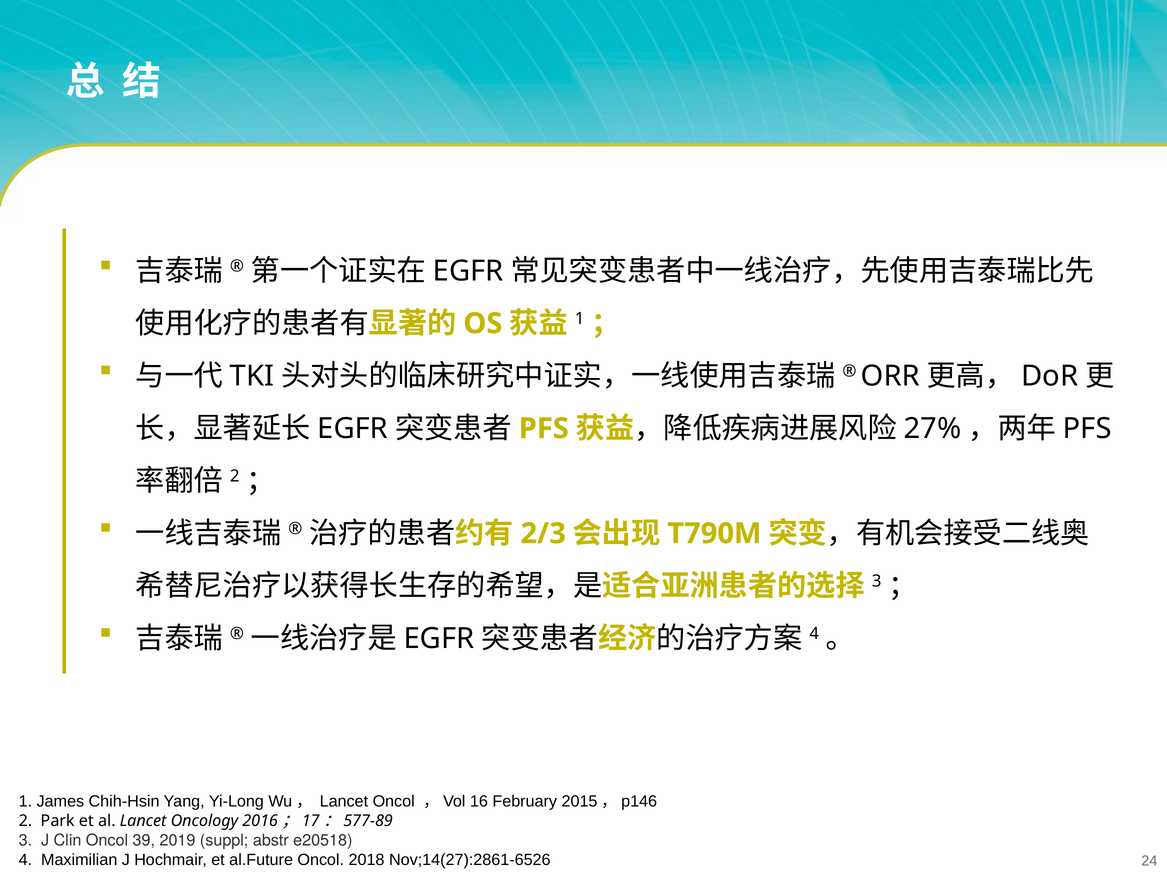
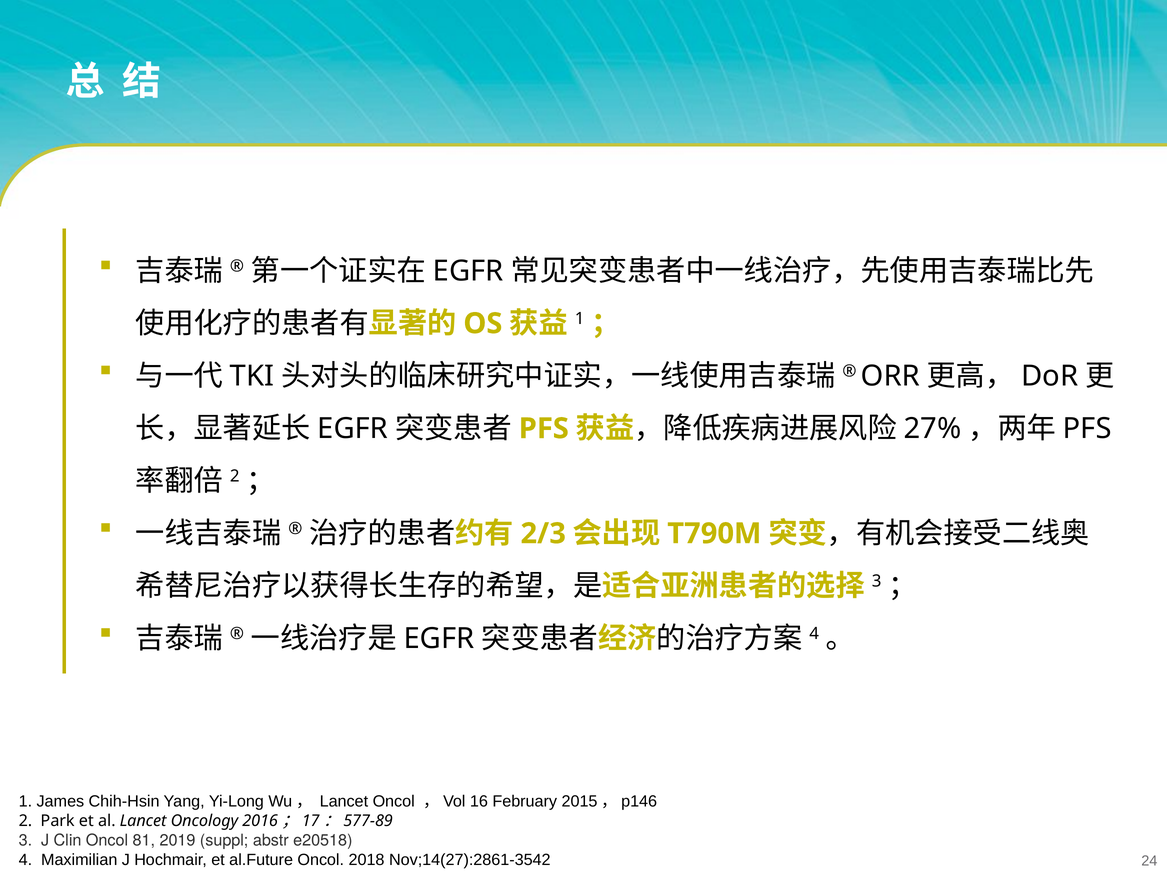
39: 39 -> 81 (144, 840)
Nov;14(27):2861-6526: Nov;14(27):2861-6526 -> Nov;14(27):2861-3542 (470, 860)
